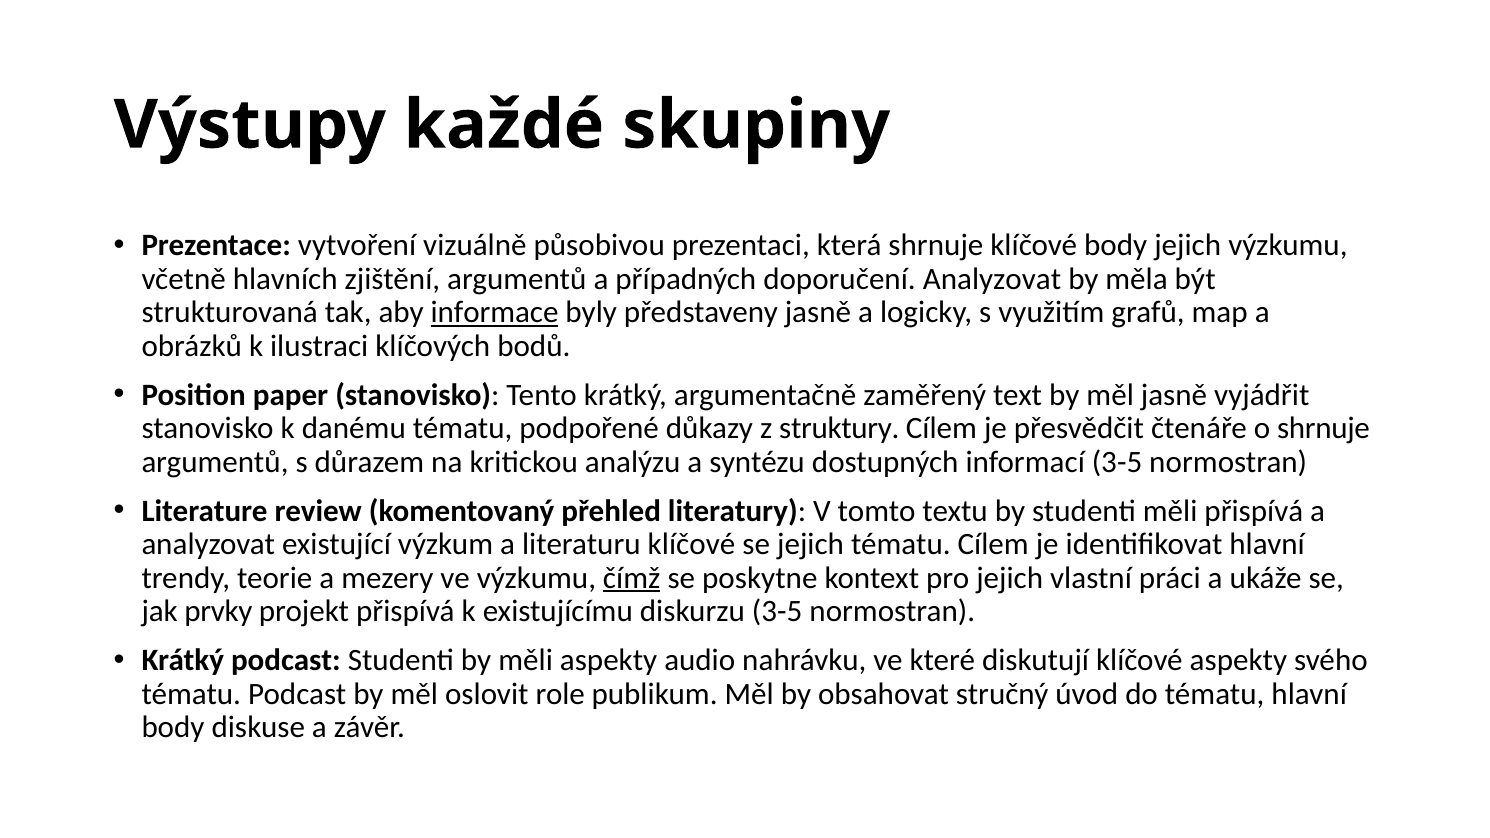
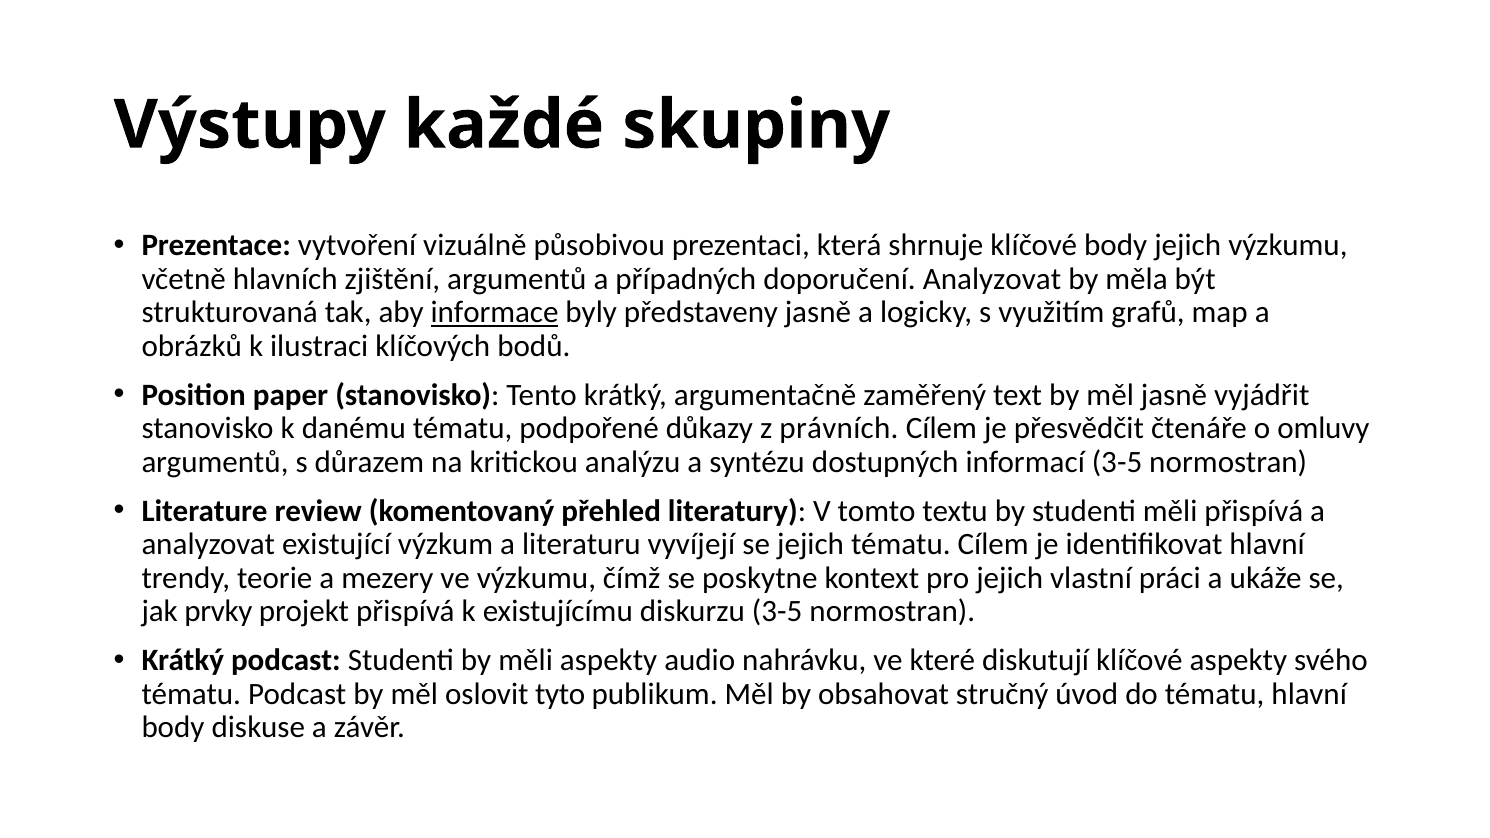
struktury: struktury -> právních (839, 428)
o shrnuje: shrnuje -> omluvy (1323, 428)
literaturu klíčové: klíčové -> vyvíjejí (691, 545)
čímž underline: present -> none (632, 578)
role: role -> tyto (560, 694)
